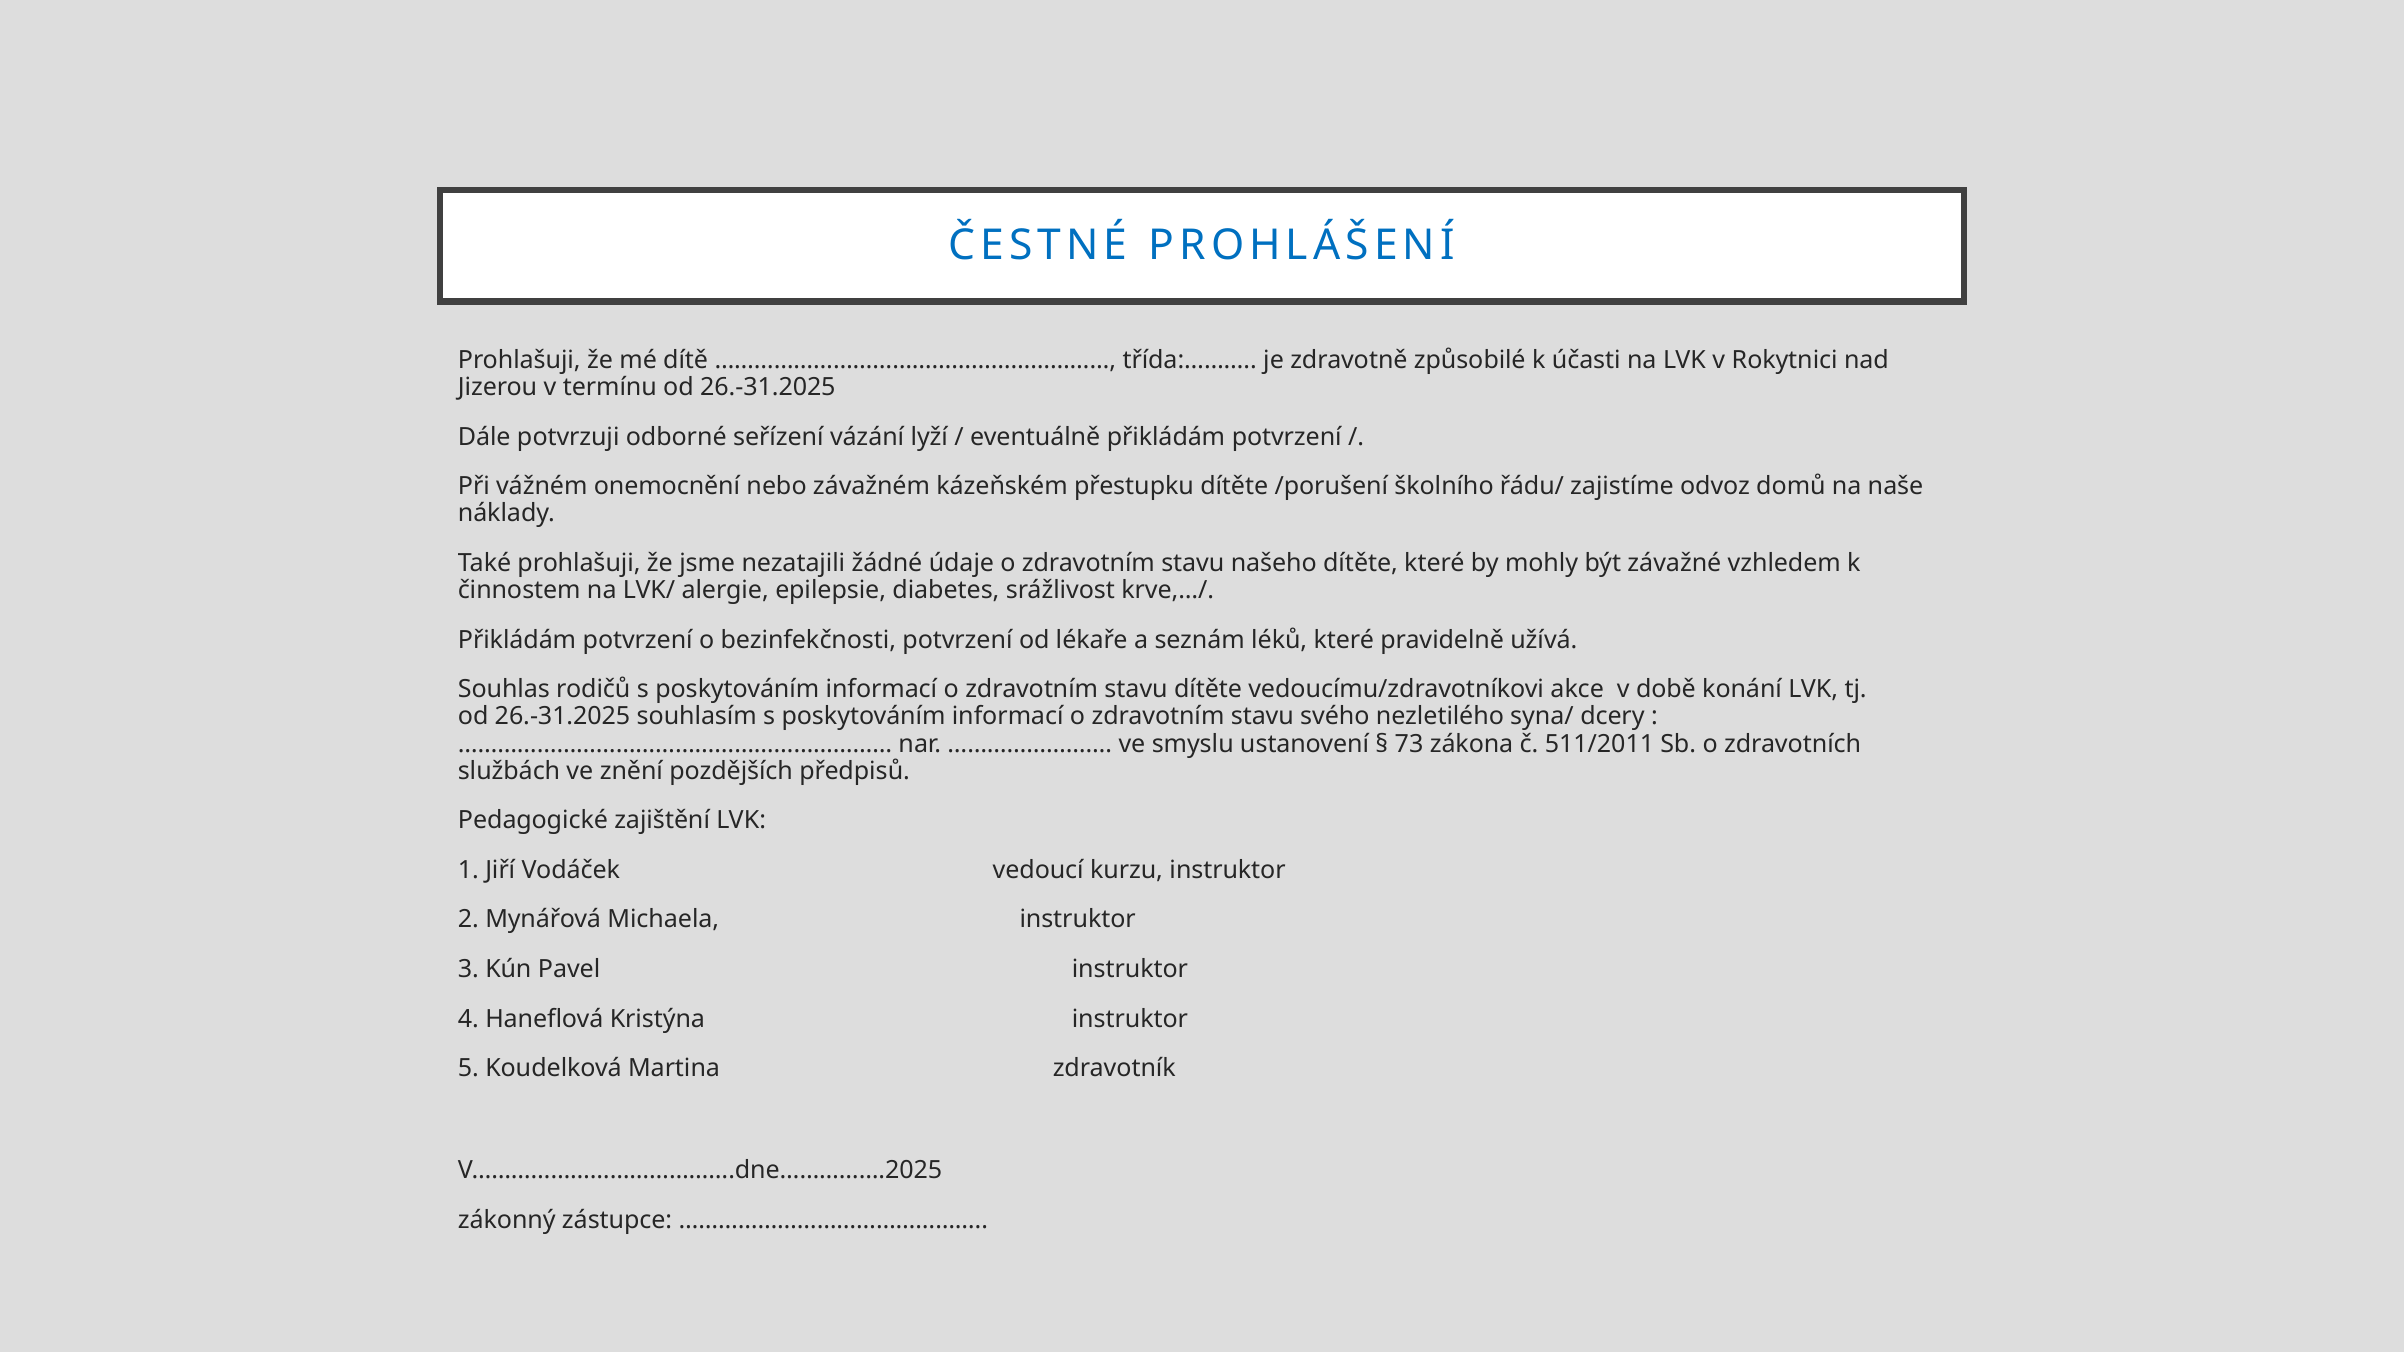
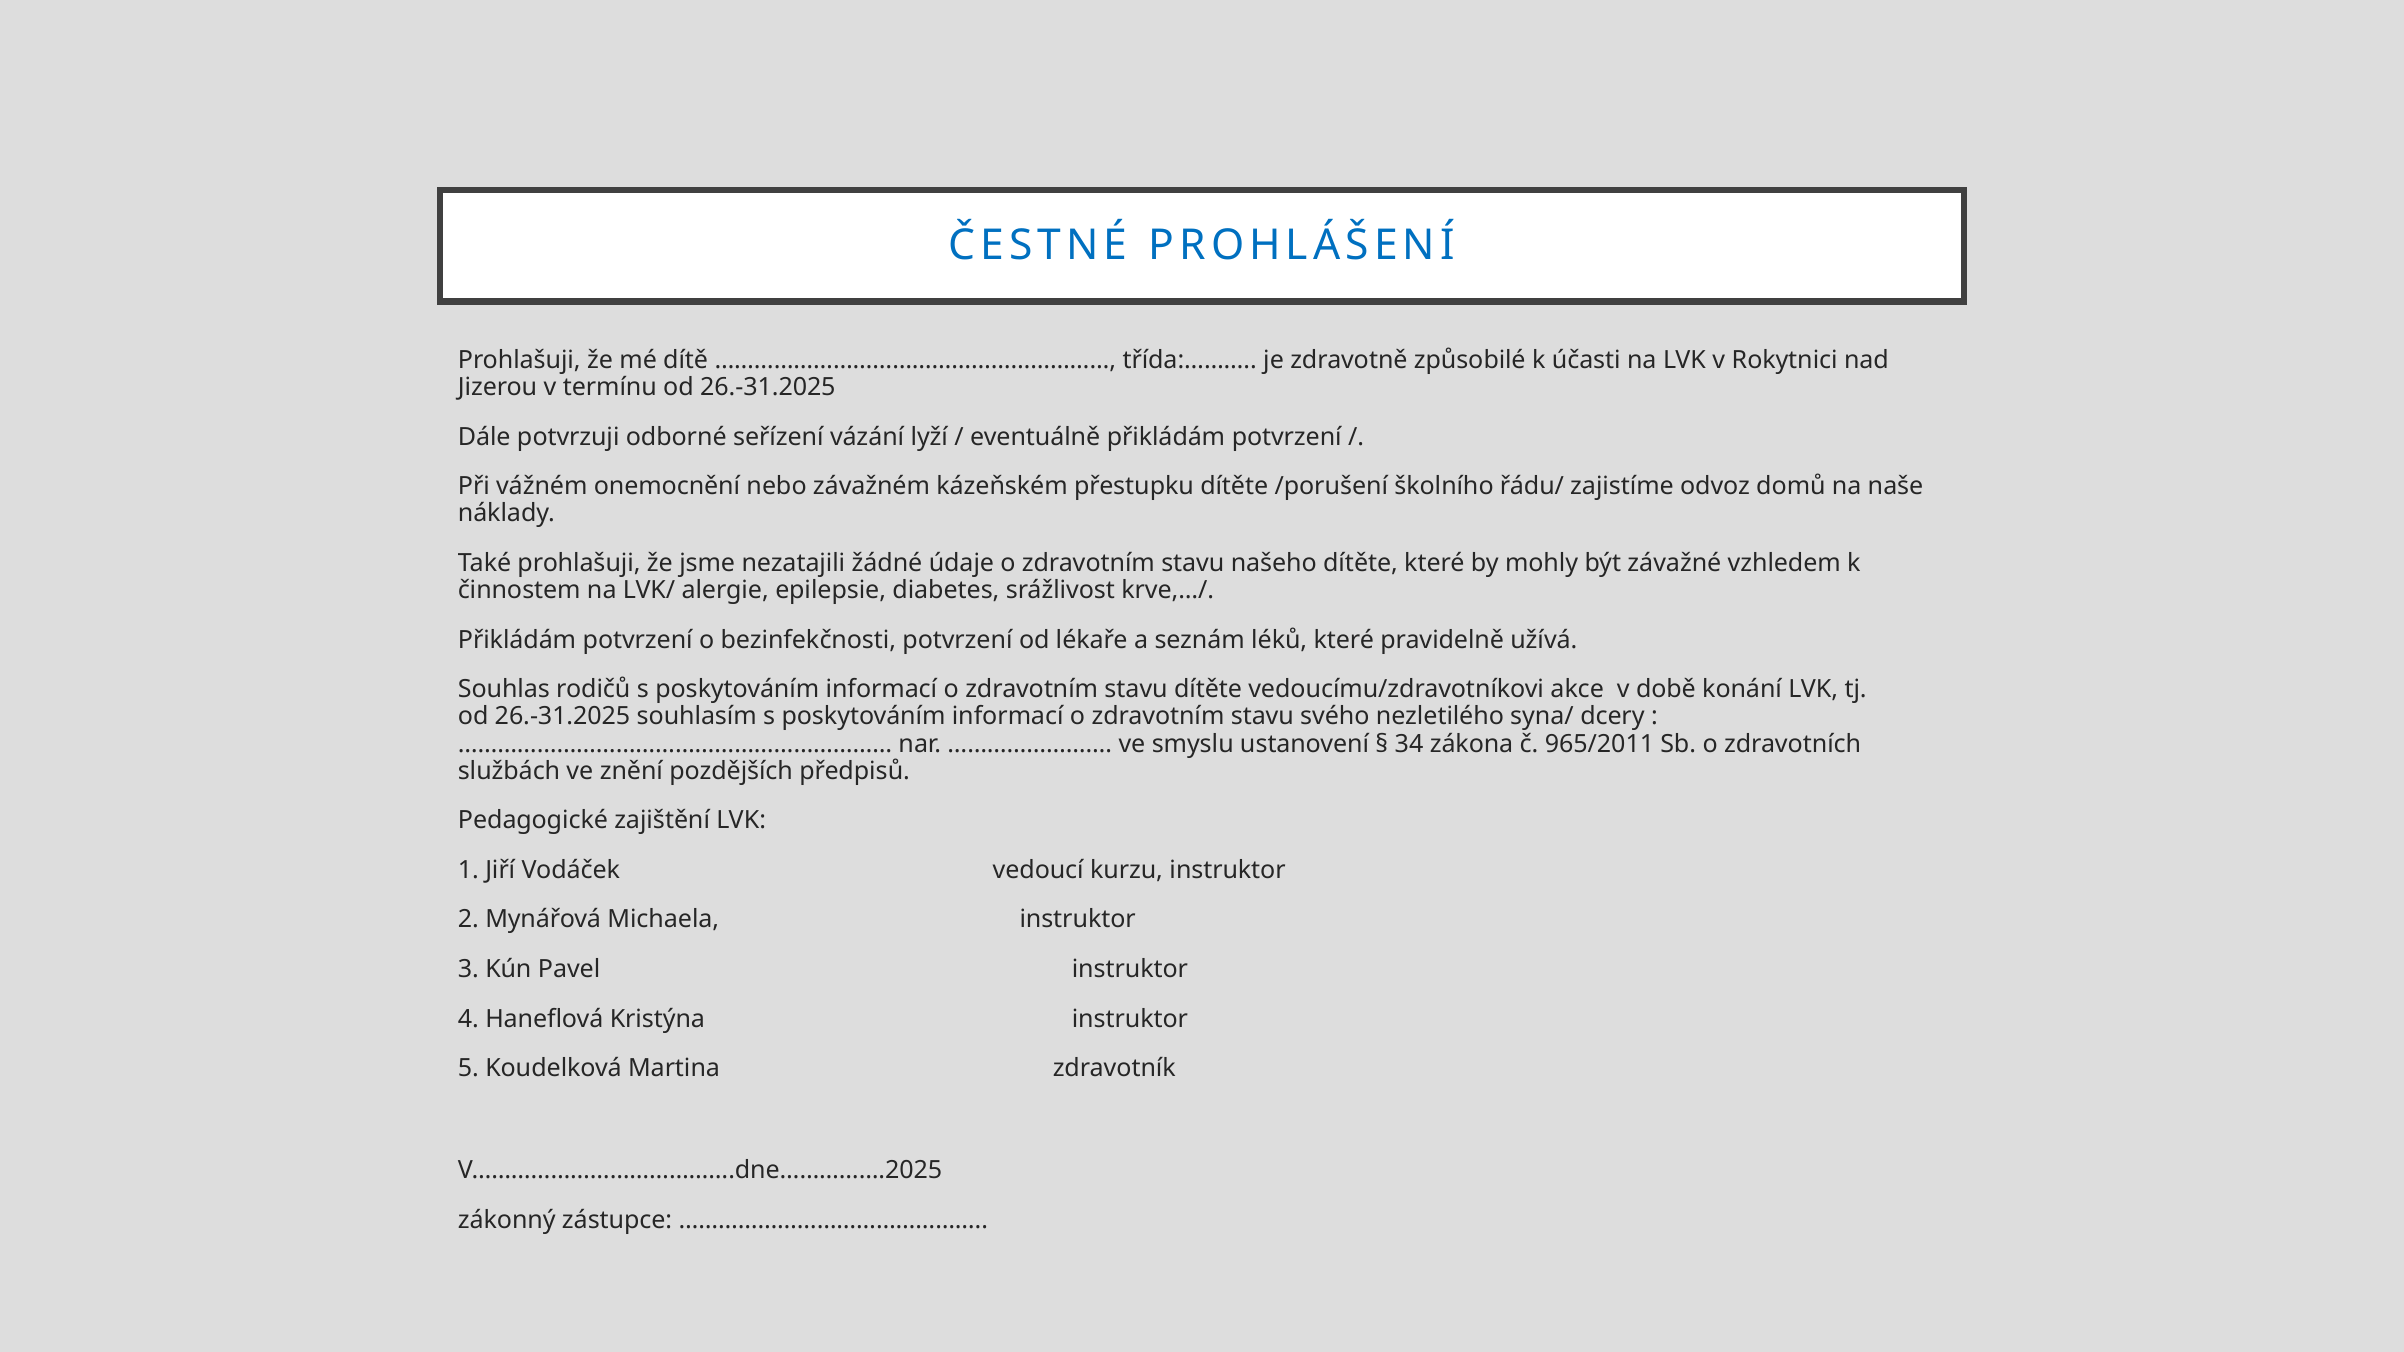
73: 73 -> 34 (1409, 744)
511/2011: 511/2011 -> 965/2011 (1599, 744)
